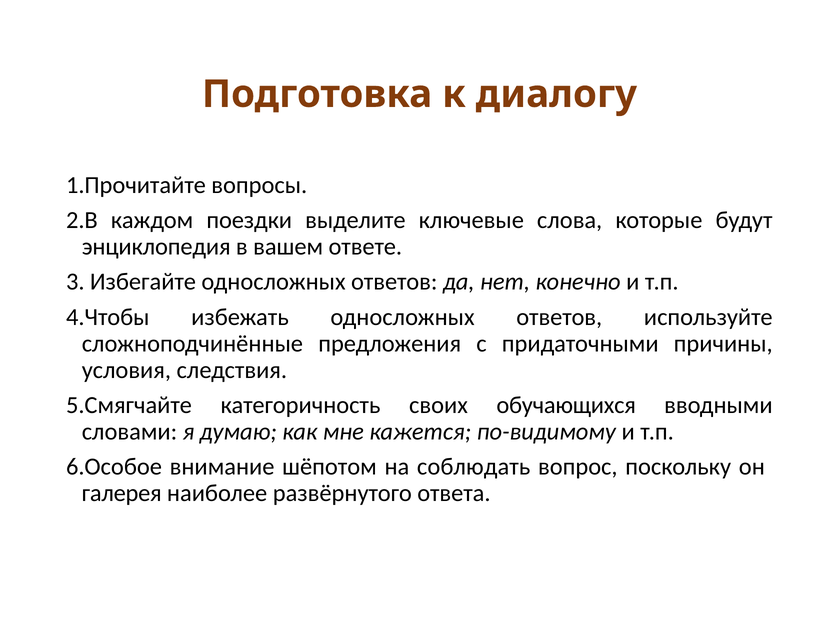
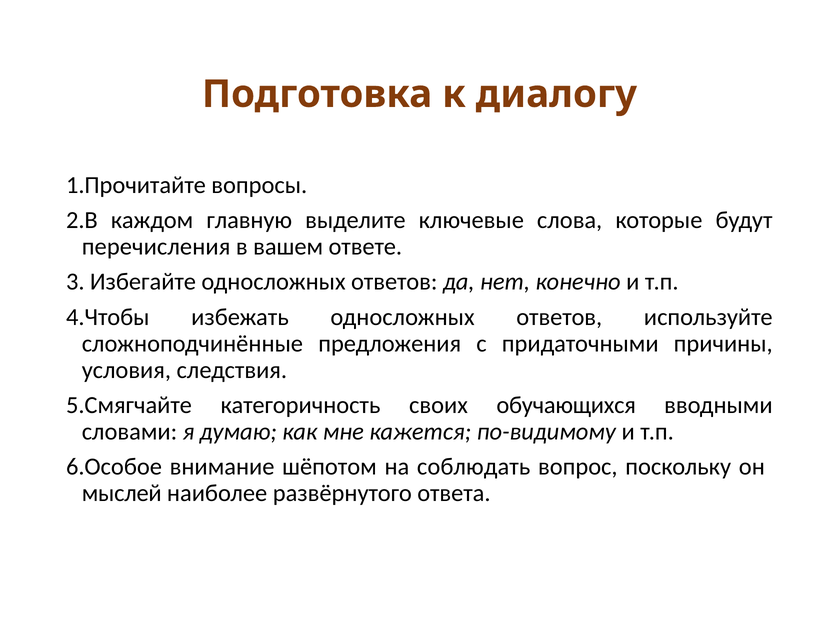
поездки: поездки -> главную (249, 220)
энциклопедия: энциклопедия -> перечисления (156, 246)
галерея: галерея -> мыслей (122, 493)
